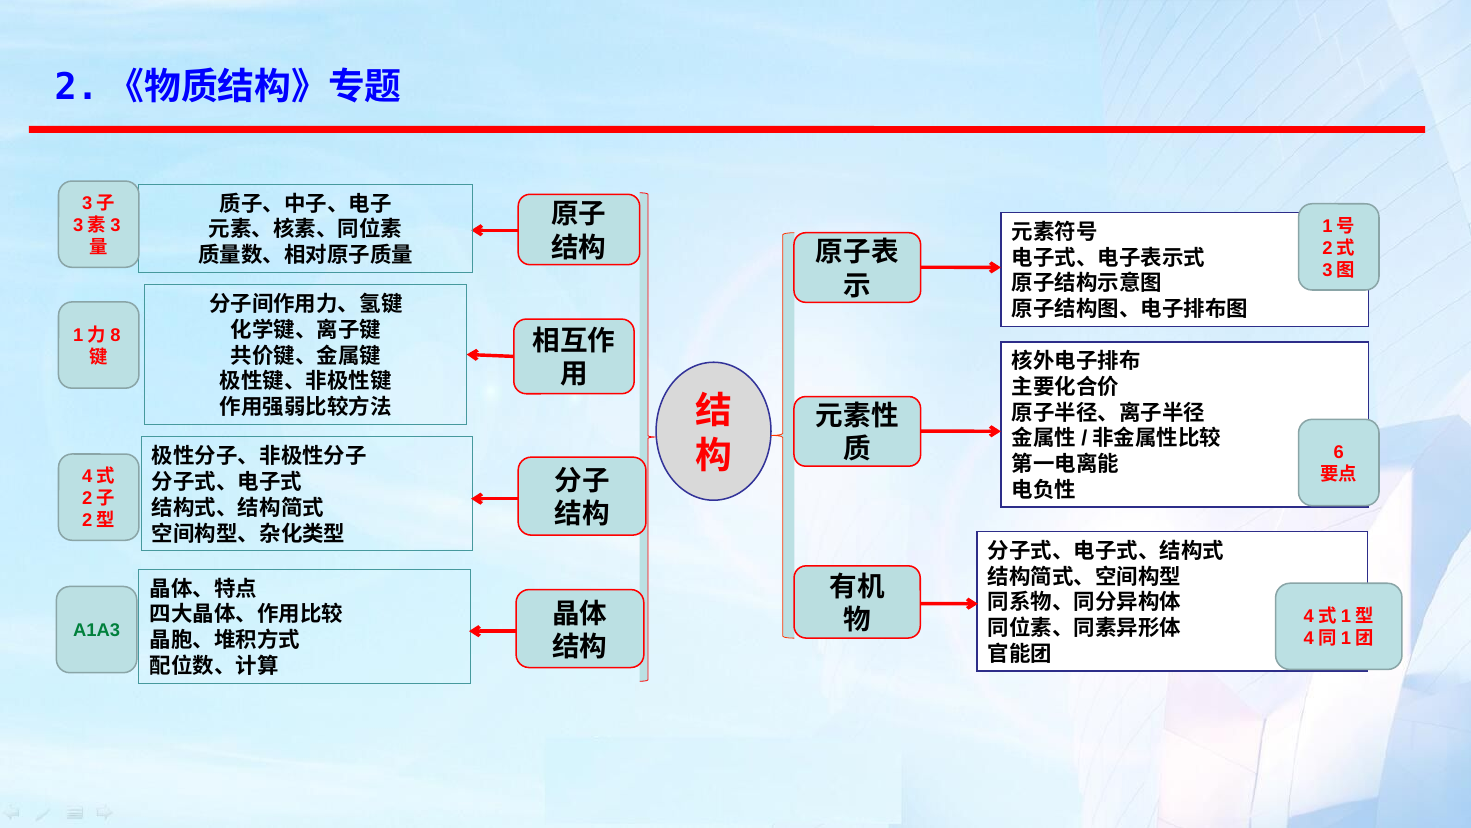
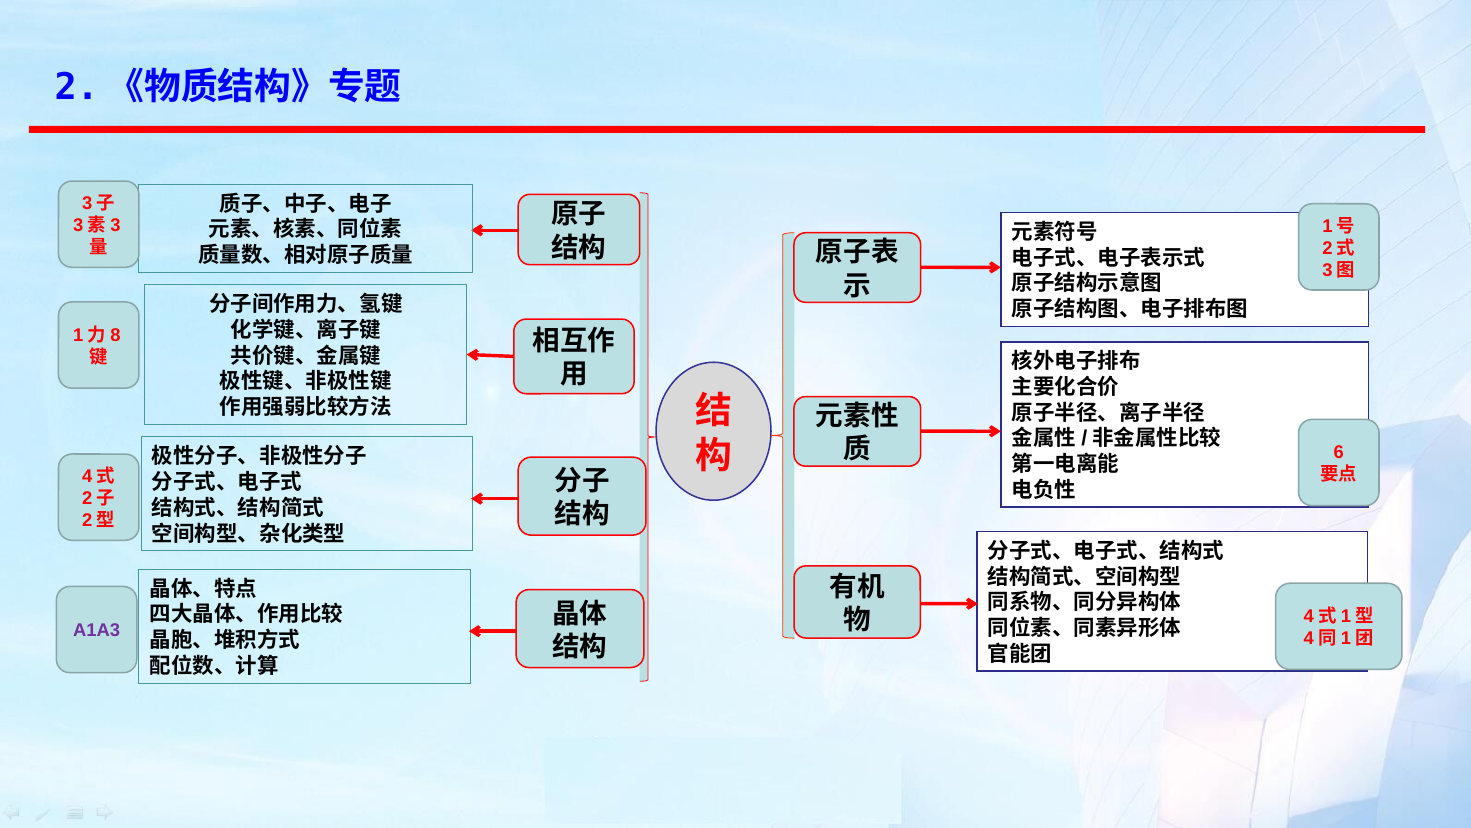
A1A3 colour: green -> purple (97, 630)
